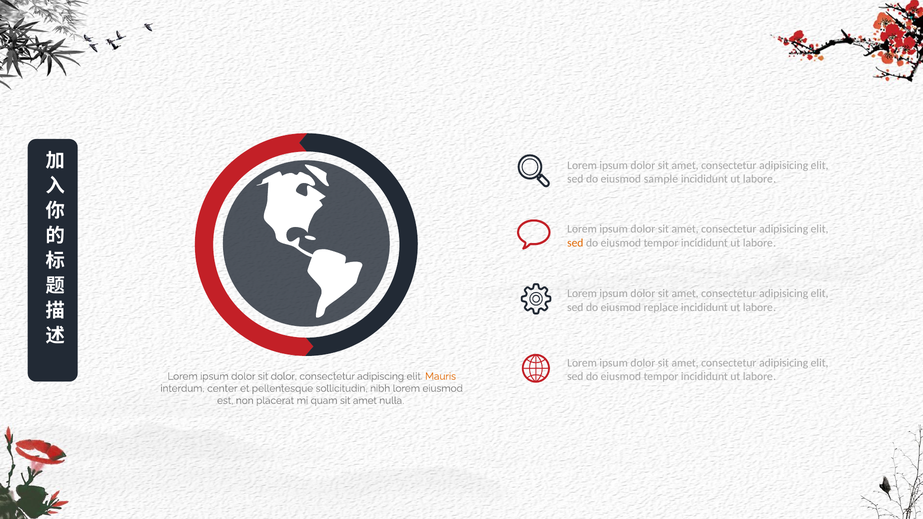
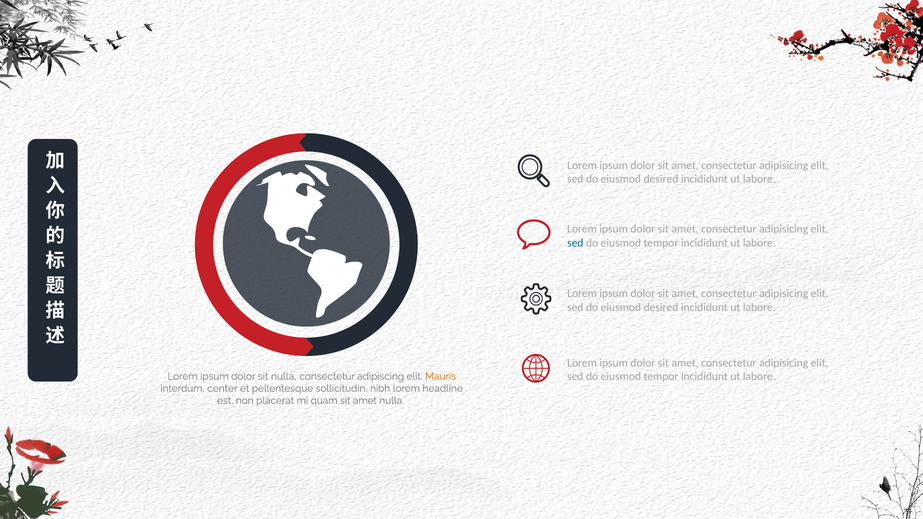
sample: sample -> desired (661, 179)
sed colour: orange -> blue (575, 243)
replace: replace -> desired (661, 307)
sit dolor: dolor -> nulla (284, 377)
lorem eiusmod: eiusmod -> headline (443, 389)
